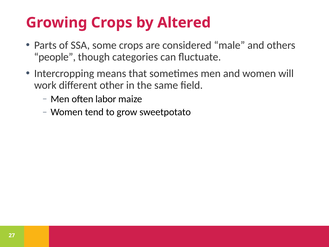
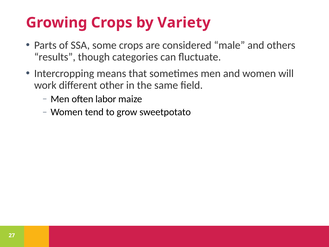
Altered: Altered -> Variety (184, 23)
people: people -> results (55, 57)
